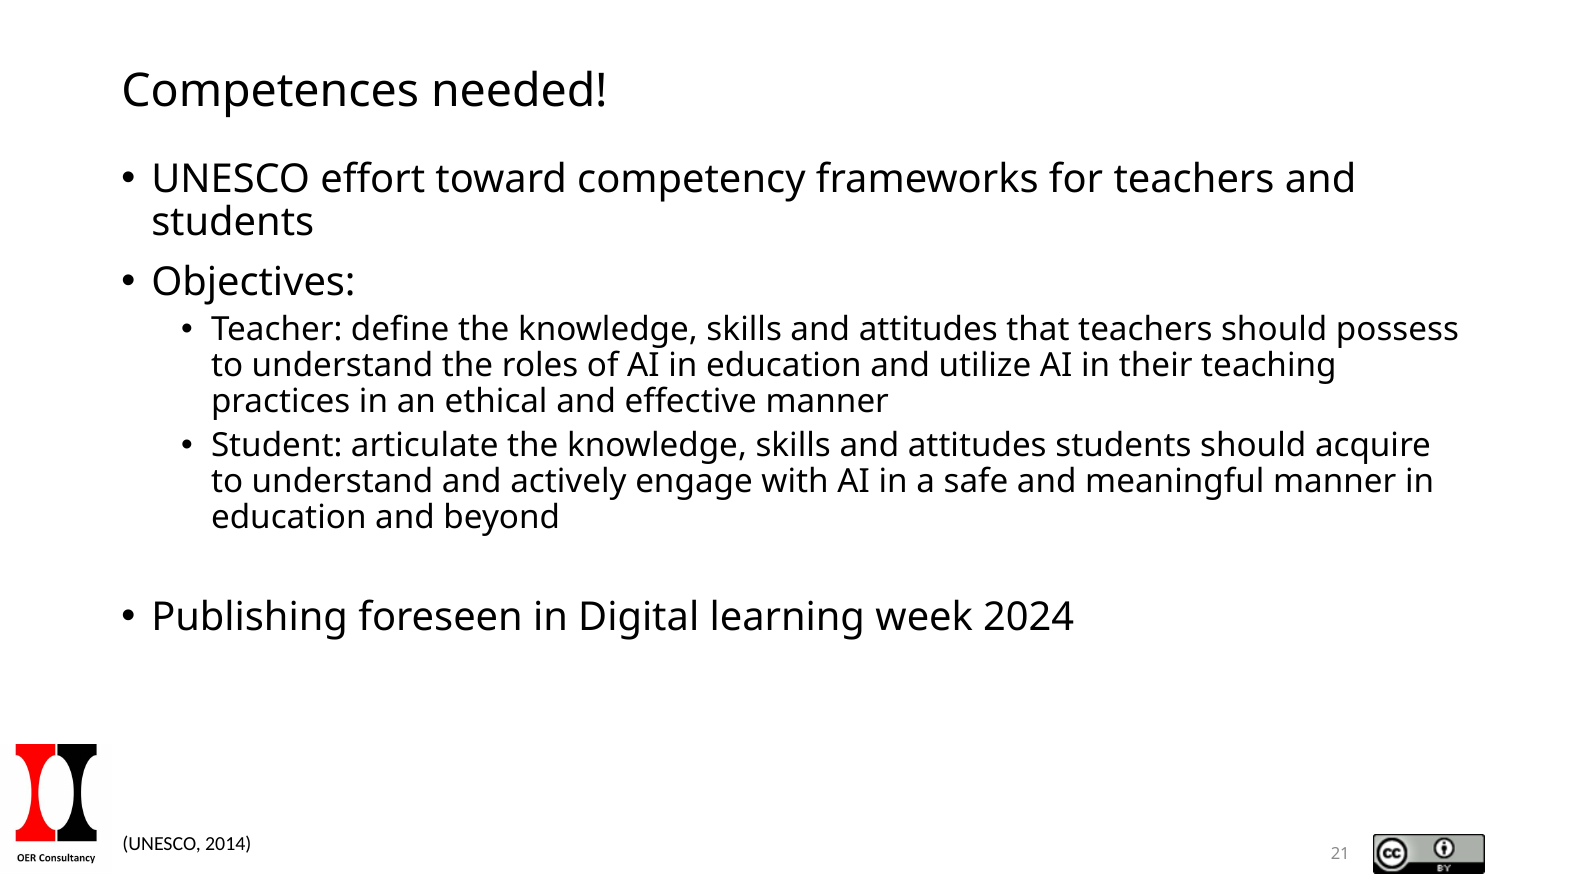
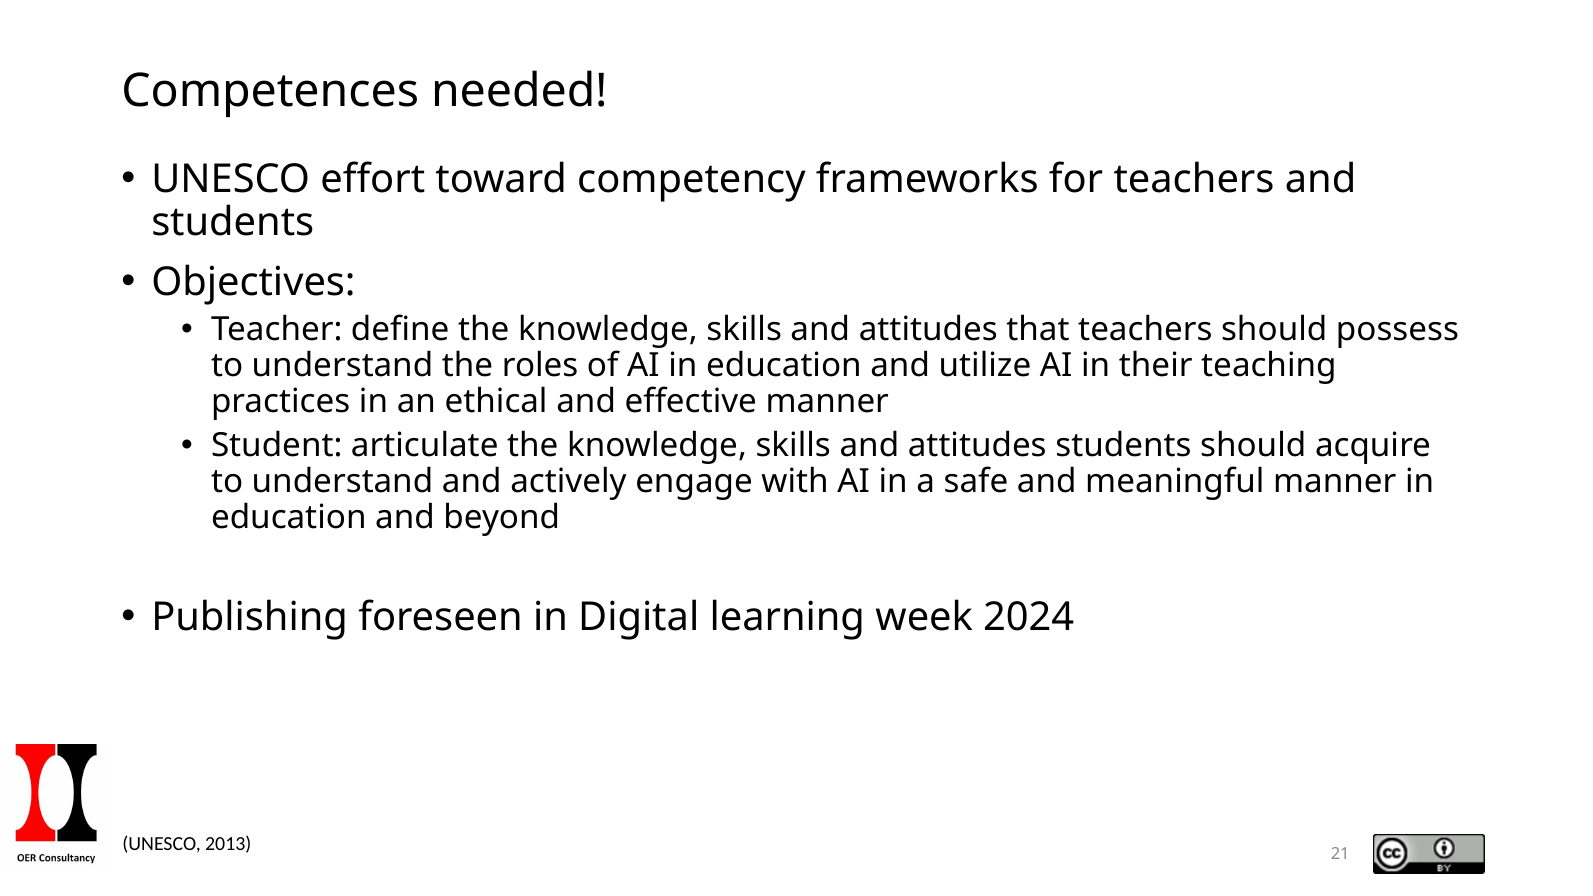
2014: 2014 -> 2013 (228, 844)
